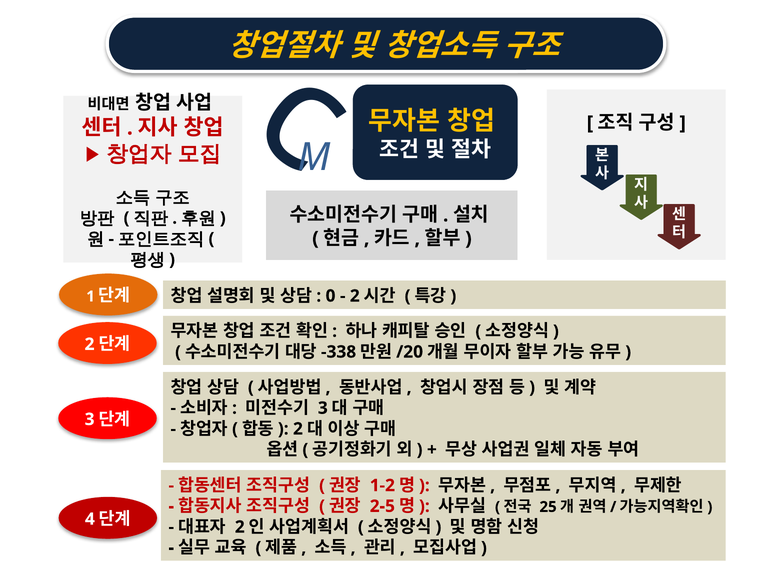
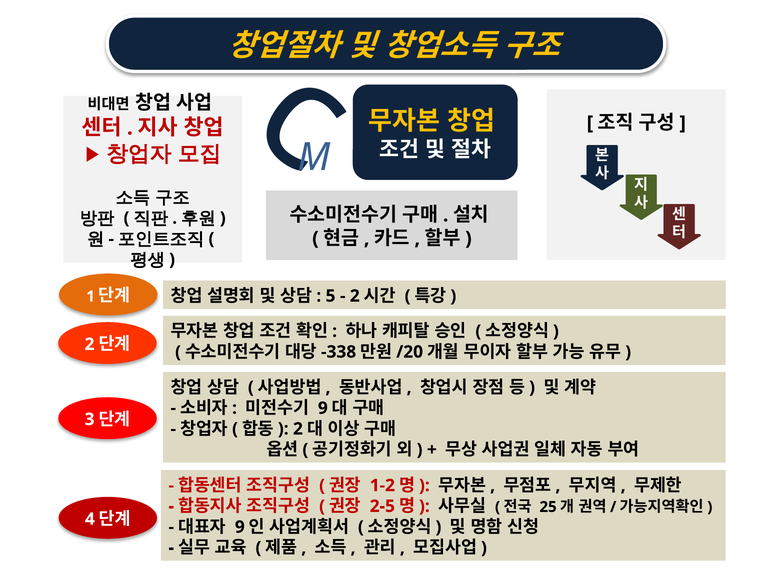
0: 0 -> 5 (331, 296)
3: 3 -> 9 (323, 408)
2: 2 -> 9 (240, 527)
